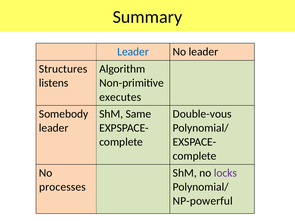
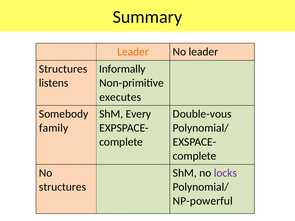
Leader colour: blue -> orange (133, 52)
Algorithm: Algorithm -> Informally (122, 69)
Same: Same -> Every (138, 114)
leader: leader -> family (54, 128)
processes: processes -> structures (63, 187)
